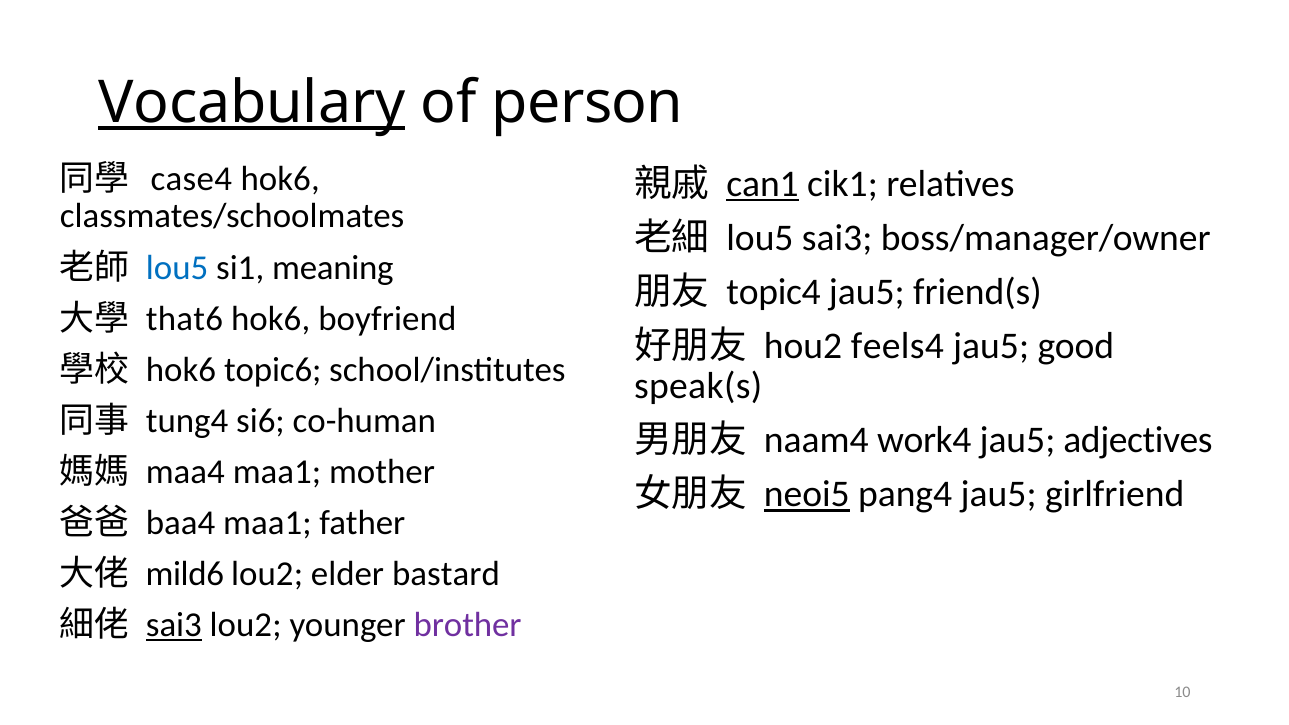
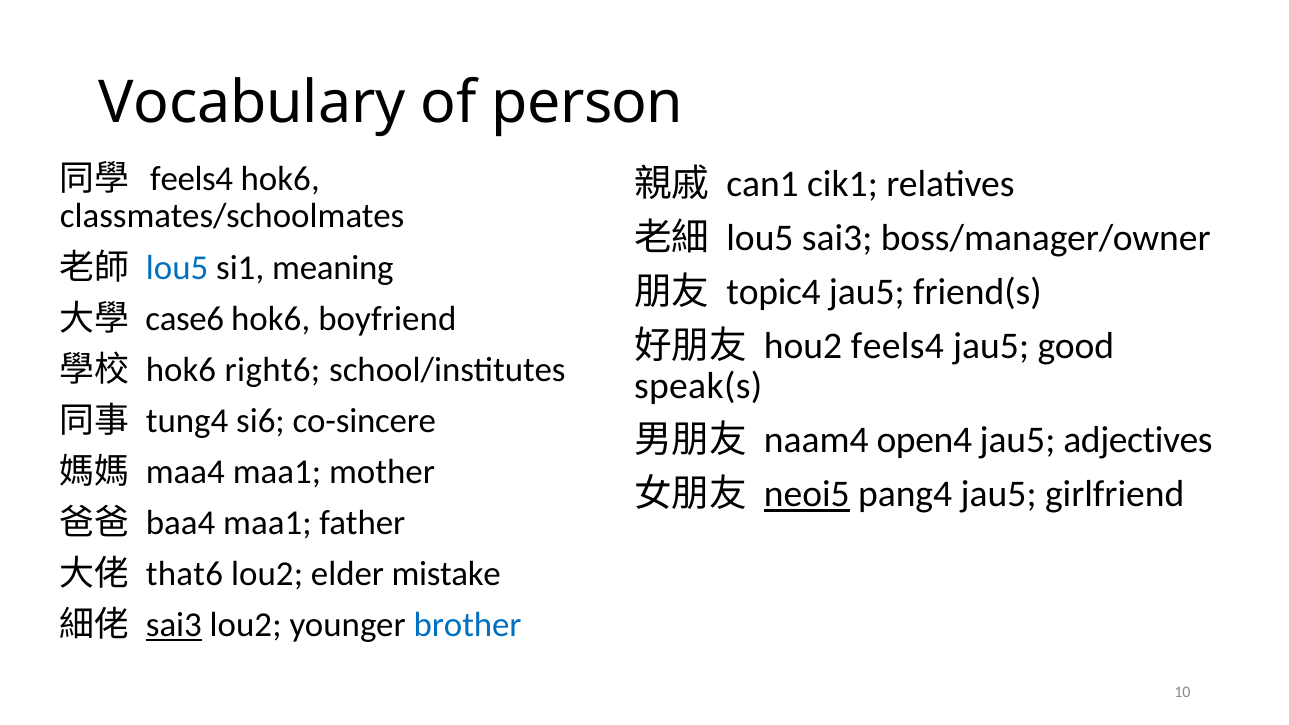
Vocabulary underline: present -> none (252, 103)
case4: case4 -> feels4 (192, 179)
can1 underline: present -> none (763, 184)
that6: that6 -> case6 (185, 319)
topic6: topic6 -> right6 (272, 370)
co-human: co-human -> co-sincere (364, 421)
work4: work4 -> open4 (924, 440)
mild6: mild6 -> that6 (184, 574)
bastard: bastard -> mistake (446, 574)
brother colour: purple -> blue (468, 625)
